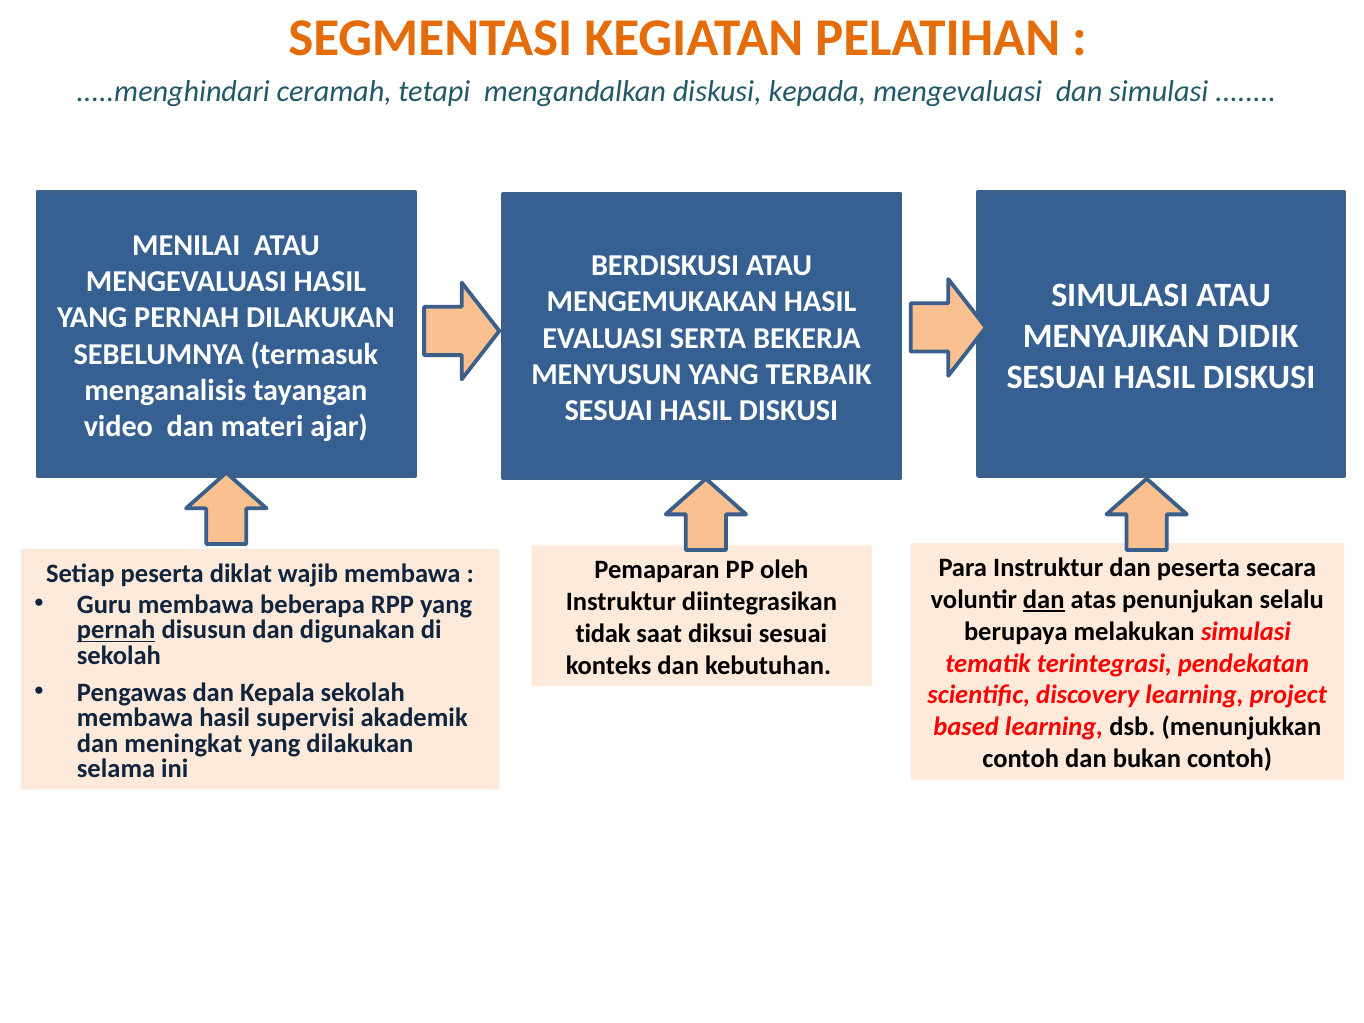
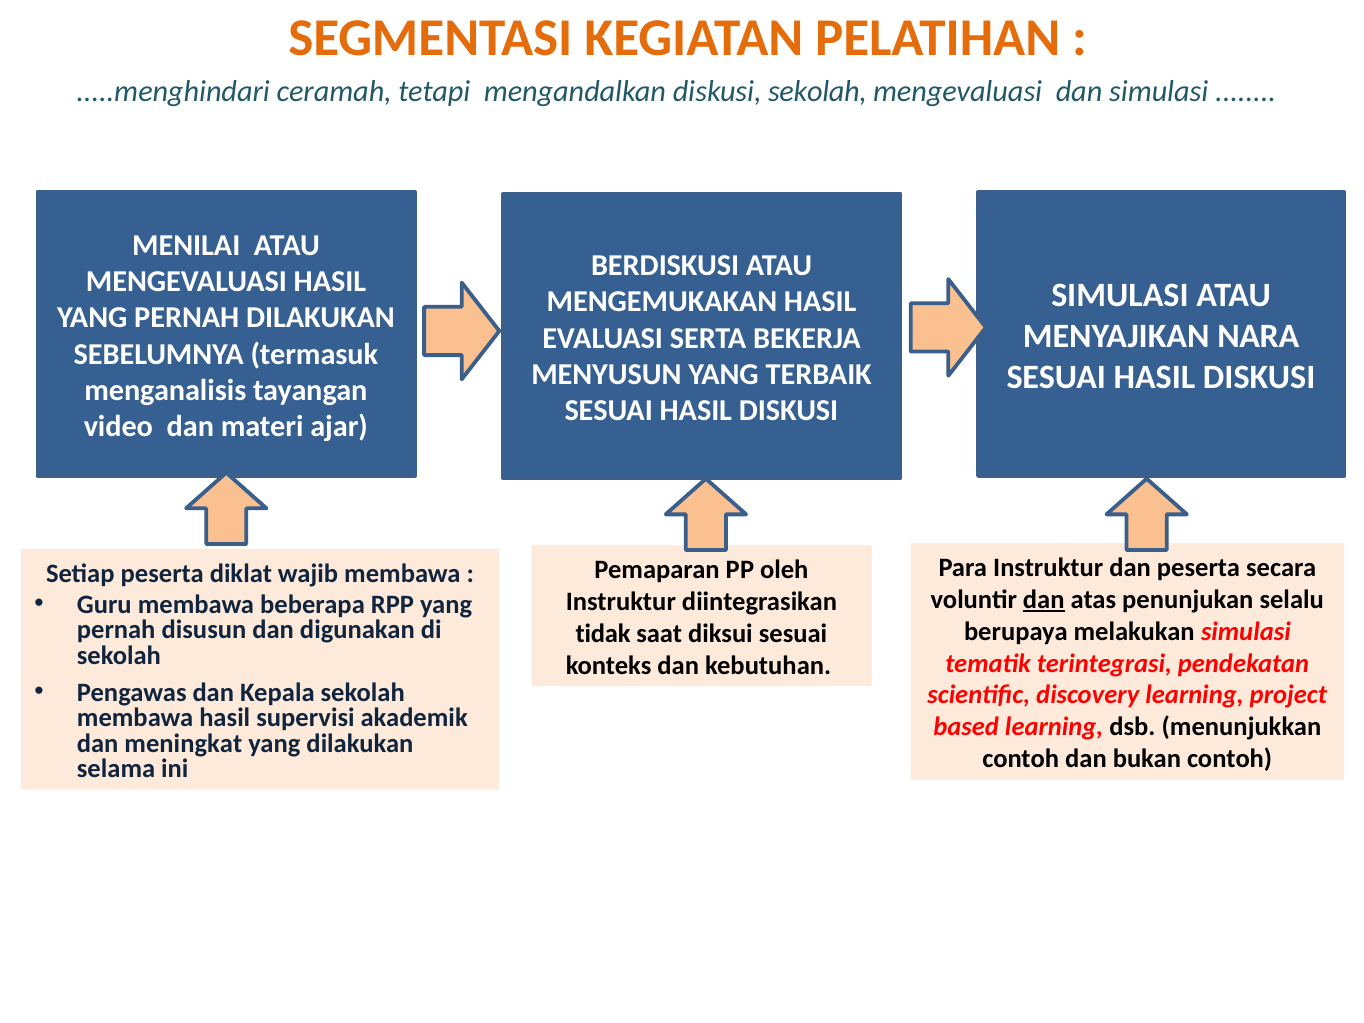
diskusi kepada: kepada -> sekolah (818, 91)
DIDIK: DIDIK -> NARA (1258, 336)
pernah underline: present -> none (116, 630)
